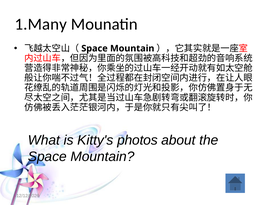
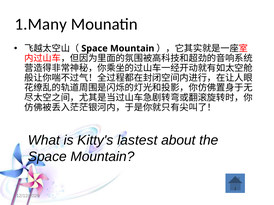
photos: photos -> lastest (137, 141)
